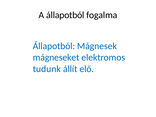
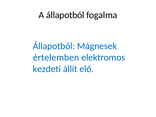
mágneseket: mágneseket -> értelemben (56, 57)
tudunk: tudunk -> kezdeti (47, 69)
